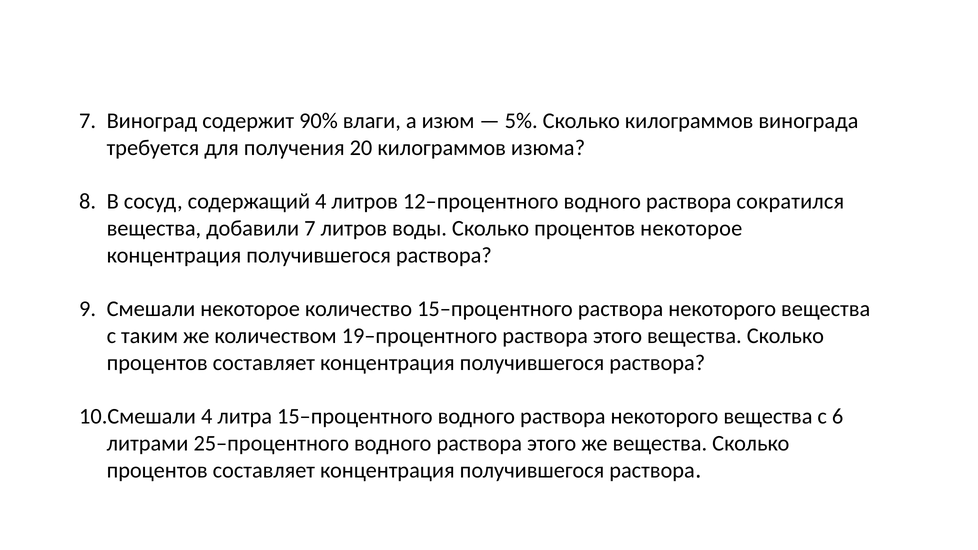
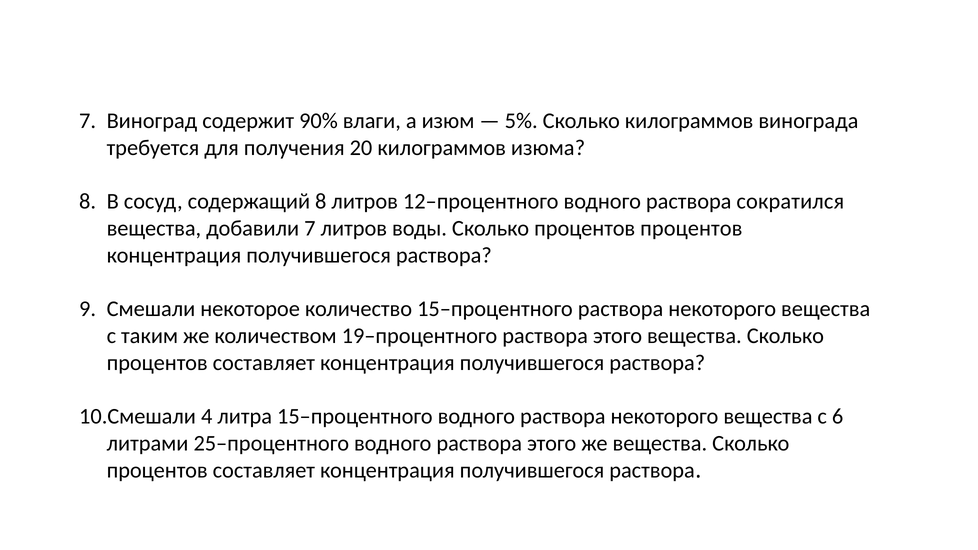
содержащий 4: 4 -> 8 (321, 202)
процентов некоторое: некоторое -> процентов (691, 228)
